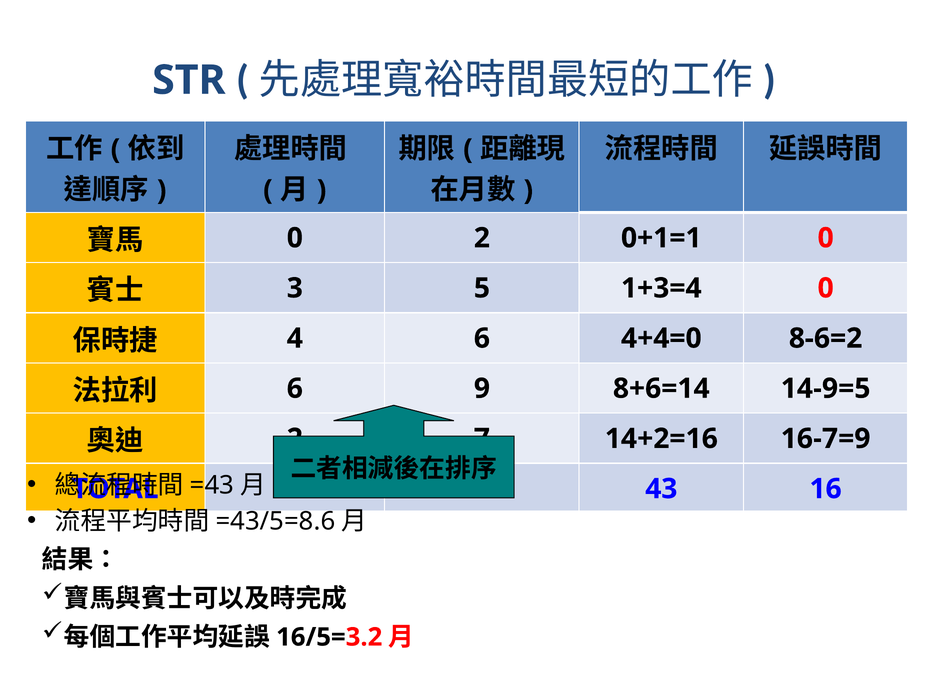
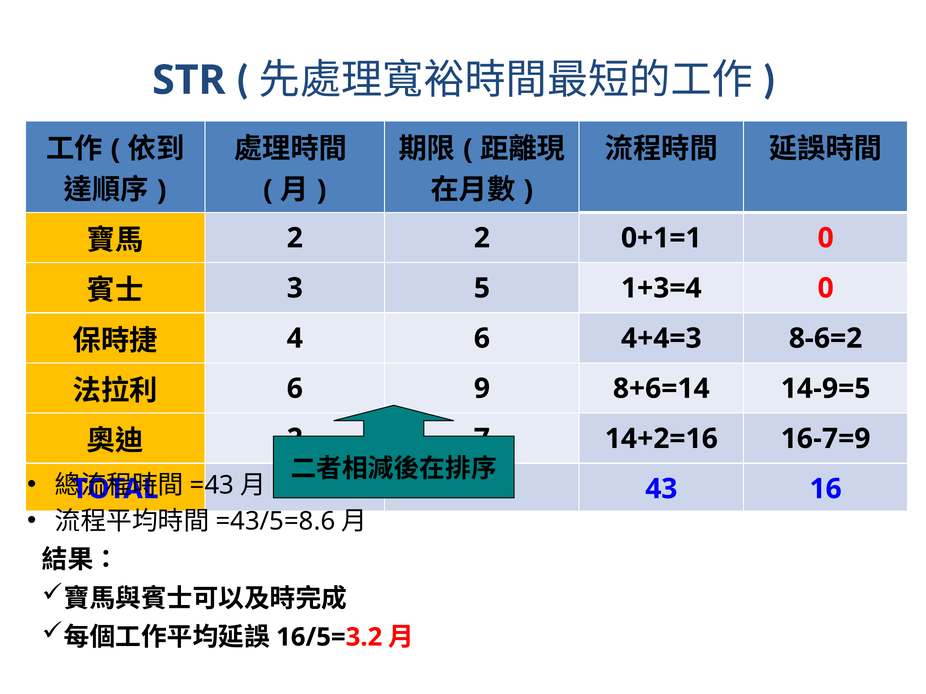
0: 0 -> 2 (295, 238)
4+4=0: 4+4=0 -> 4+4=3 (661, 339)
